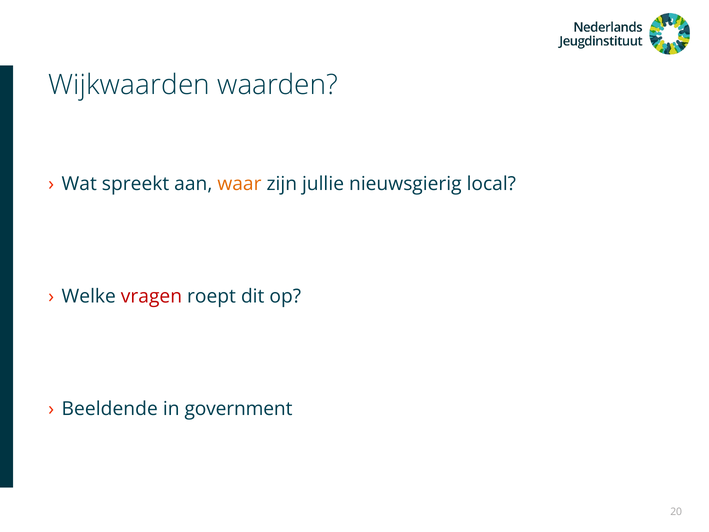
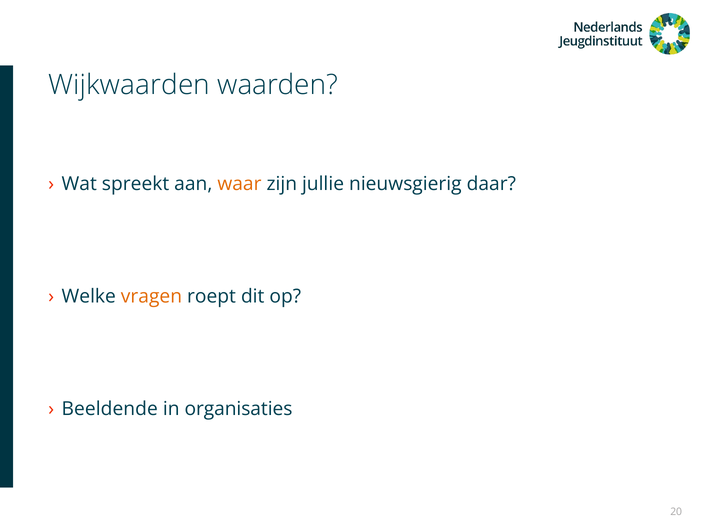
local: local -> daar (491, 184)
vragen colour: red -> orange (151, 296)
government: government -> organisaties (238, 409)
